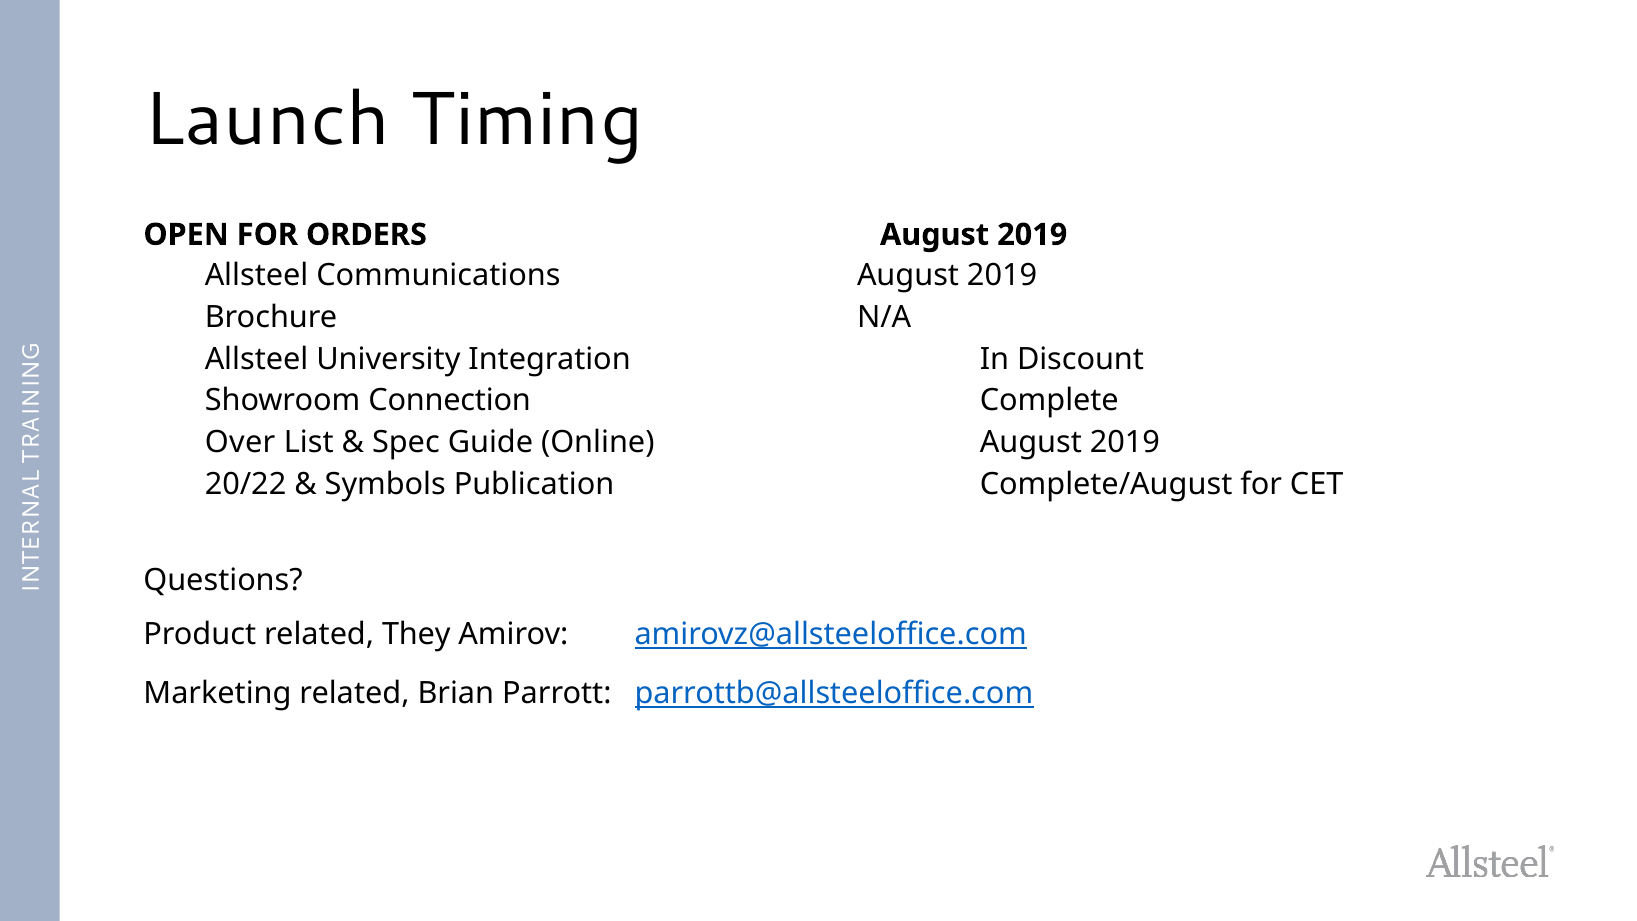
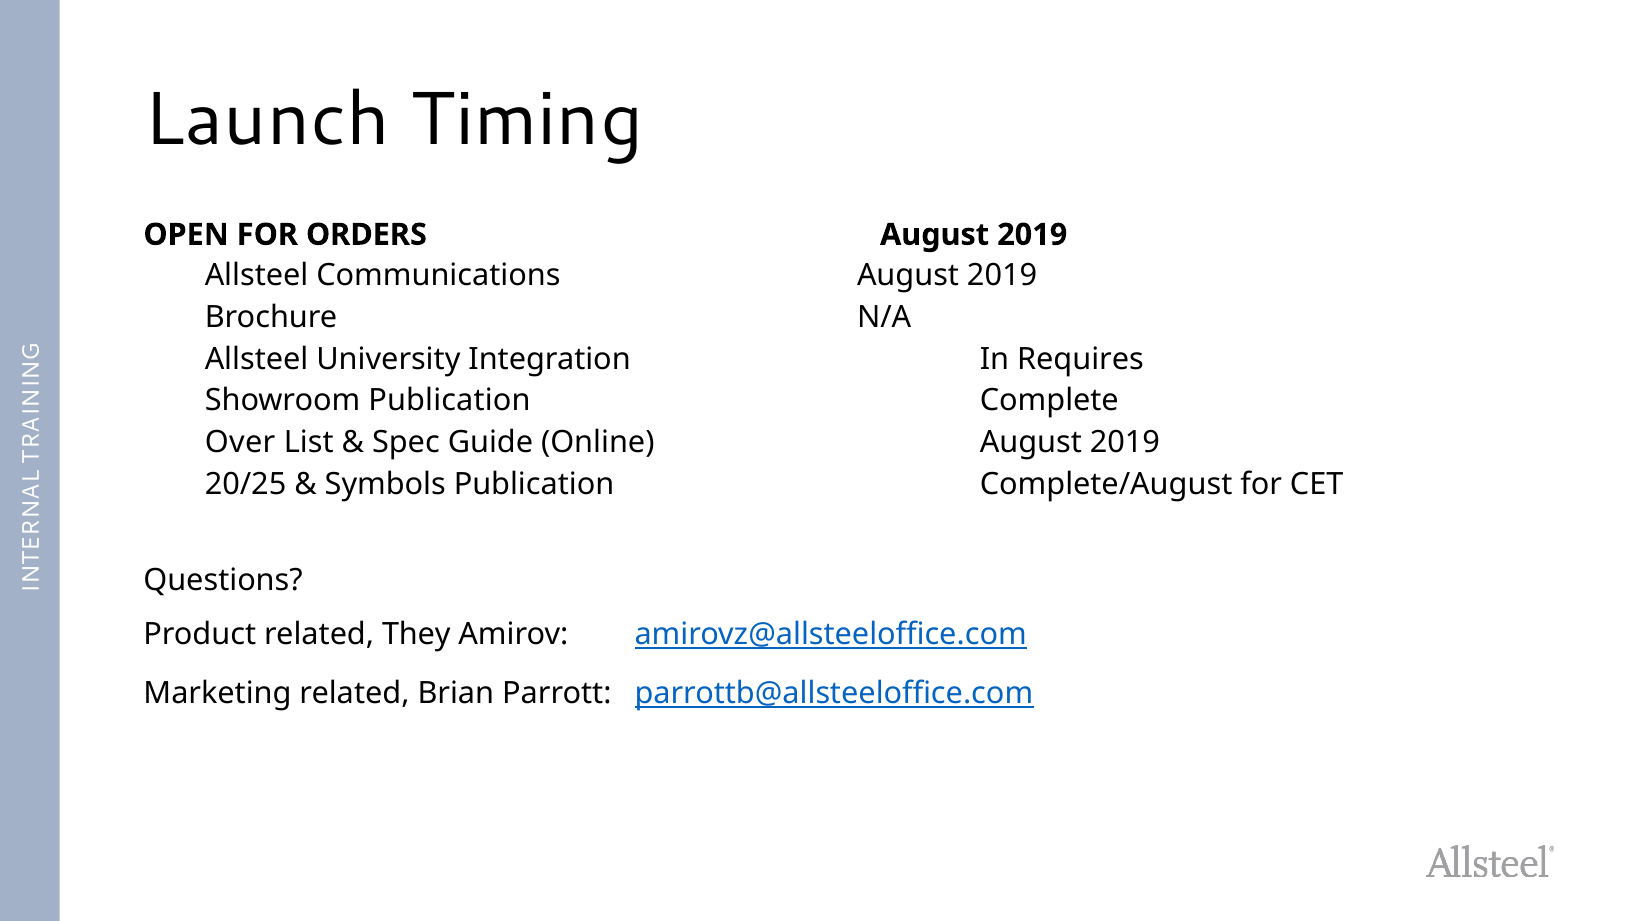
Discount: Discount -> Requires (1080, 359)
Showroom Connection: Connection -> Publication (449, 401)
20/22: 20/22 -> 20/25 (246, 484)
